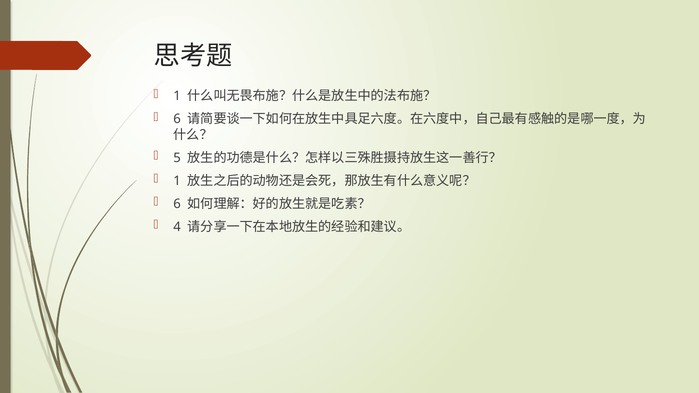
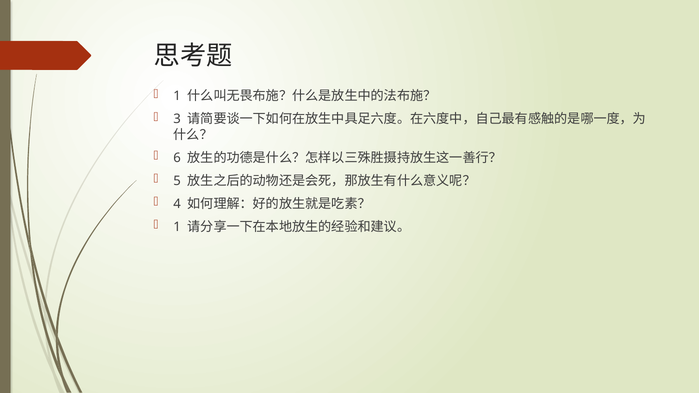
6: 6 -> 3 (177, 119)
5: 5 -> 6 (177, 158)
1: 1 -> 5 (177, 181)
6: 6 -> 4 (177, 204)
4: 4 -> 1 (177, 227)
